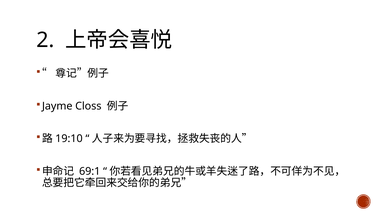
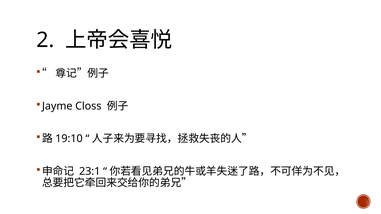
69:1: 69:1 -> 23:1 (90, 171)
